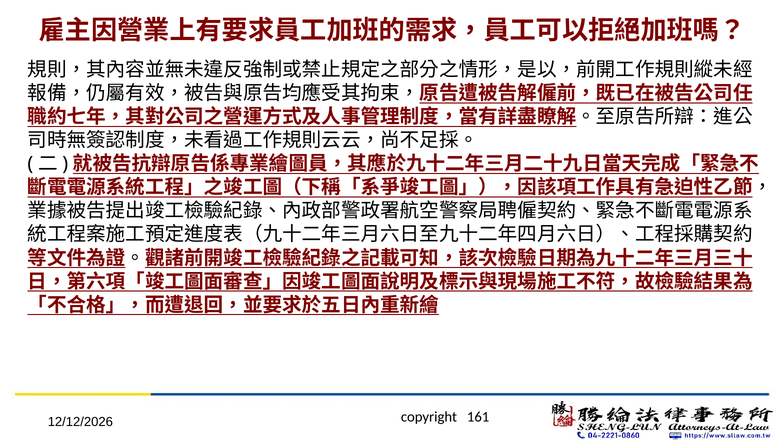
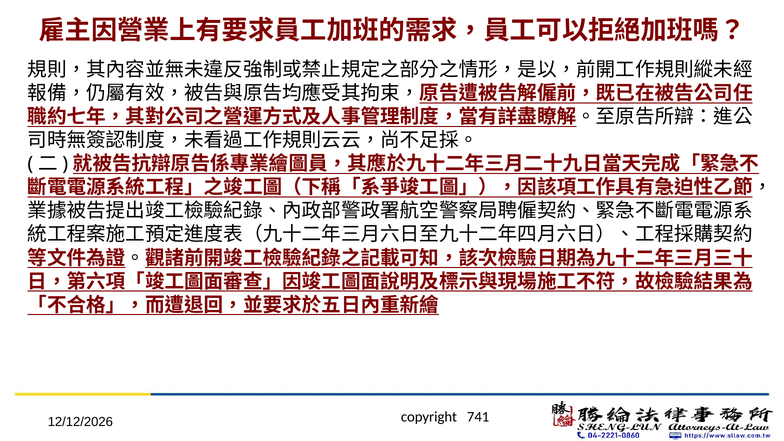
161: 161 -> 741 (478, 417)
